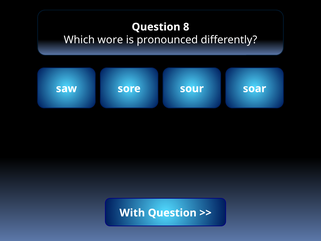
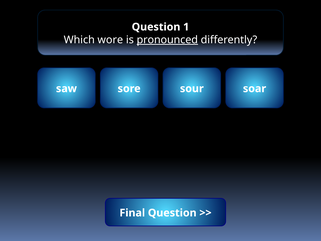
8: 8 -> 1 (186, 27)
pronounced underline: none -> present (167, 40)
With: With -> Final (132, 213)
